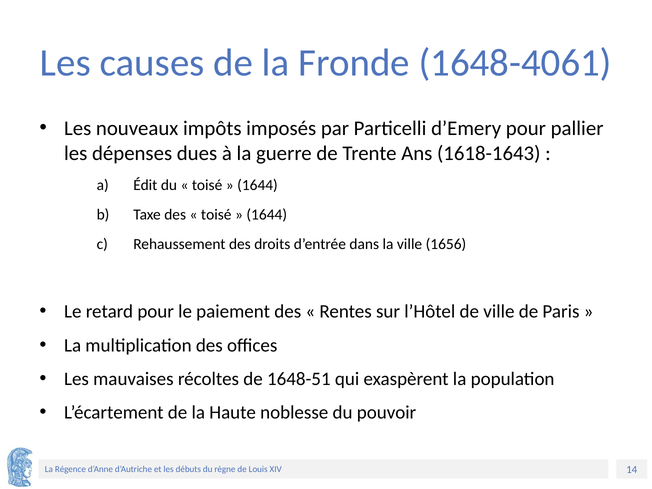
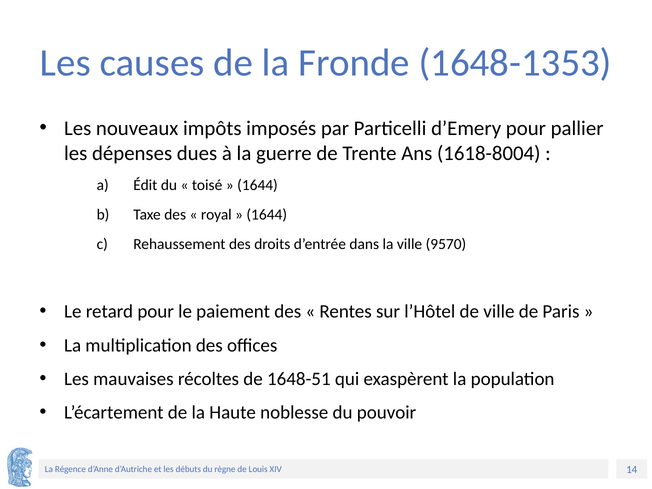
1648-4061: 1648-4061 -> 1648-1353 (515, 63)
1618-1643: 1618-1643 -> 1618-8004 (489, 153)
toisé: toisé -> royal (216, 215)
1656: 1656 -> 9570 (446, 244)
